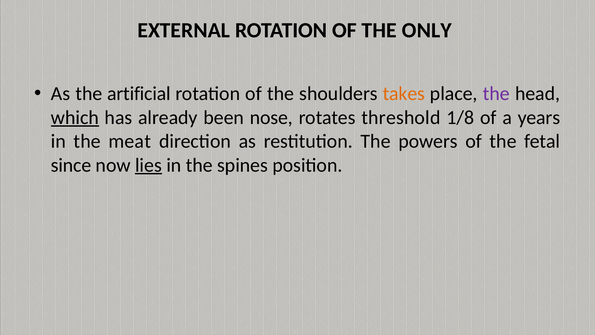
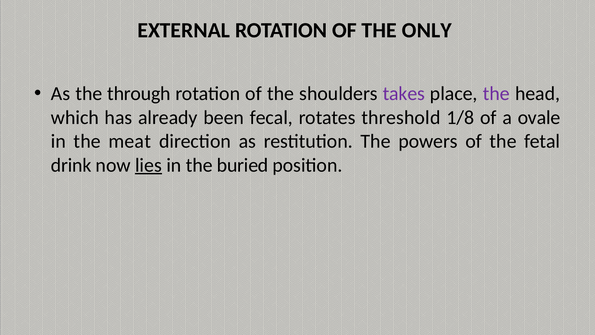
artificial: artificial -> through (139, 94)
takes colour: orange -> purple (404, 94)
which underline: present -> none (75, 117)
nose: nose -> fecal (271, 117)
years: years -> ovale (539, 117)
since: since -> drink (71, 165)
spines: spines -> buried (243, 165)
